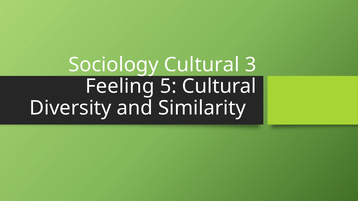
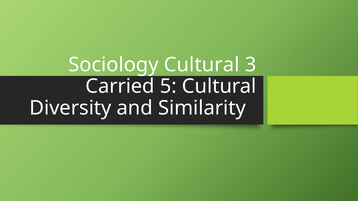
Feeling: Feeling -> Carried (120, 87)
